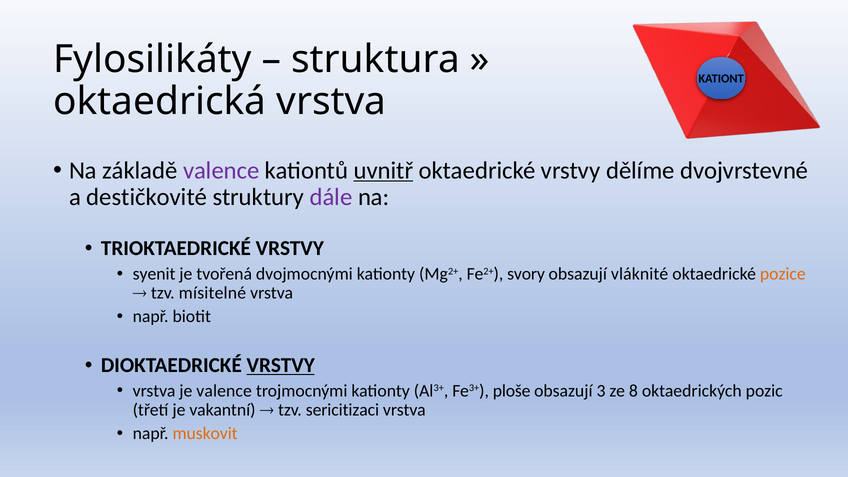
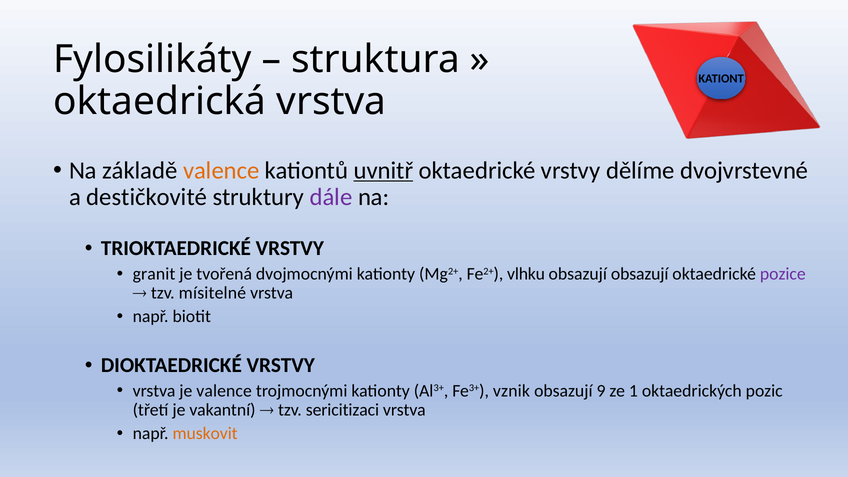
valence colour: purple -> orange (221, 170)
syenit: syenit -> granit (154, 274)
svory: svory -> vlhku (526, 274)
obsazují vláknité: vláknité -> obsazují (640, 274)
pozice colour: orange -> purple (783, 274)
VRSTVY underline: present -> none (281, 365)
ploše: ploše -> vznik (511, 391)
3: 3 -> 9 (601, 391)
8: 8 -> 1 (633, 391)
